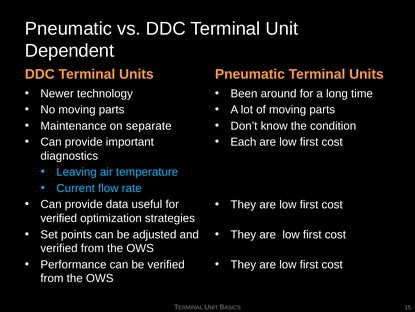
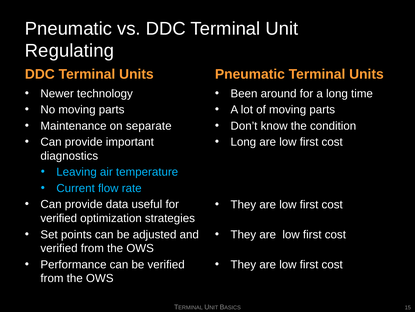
Dependent: Dependent -> Regulating (69, 51)
Each: Each -> Long (243, 142)
